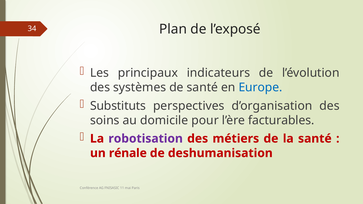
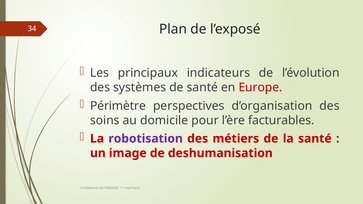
Europe colour: blue -> red (260, 88)
Substituts: Substituts -> Périmètre (118, 106)
rénale: rénale -> image (128, 153)
